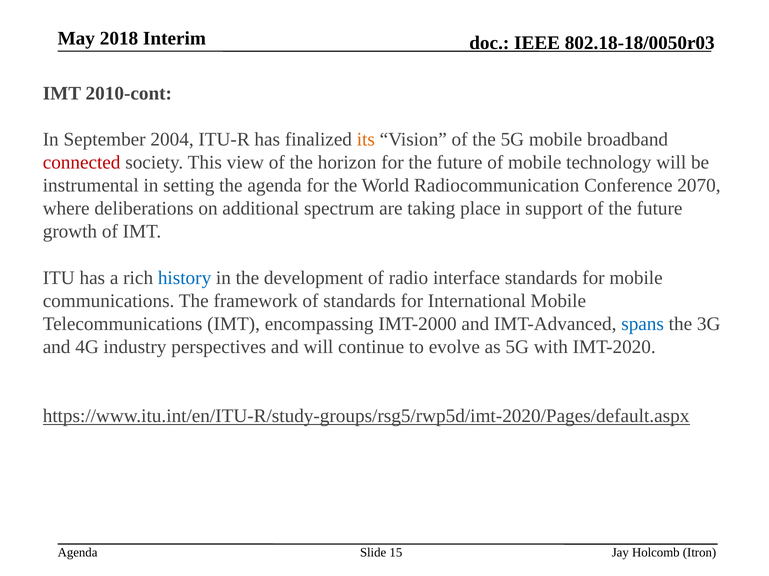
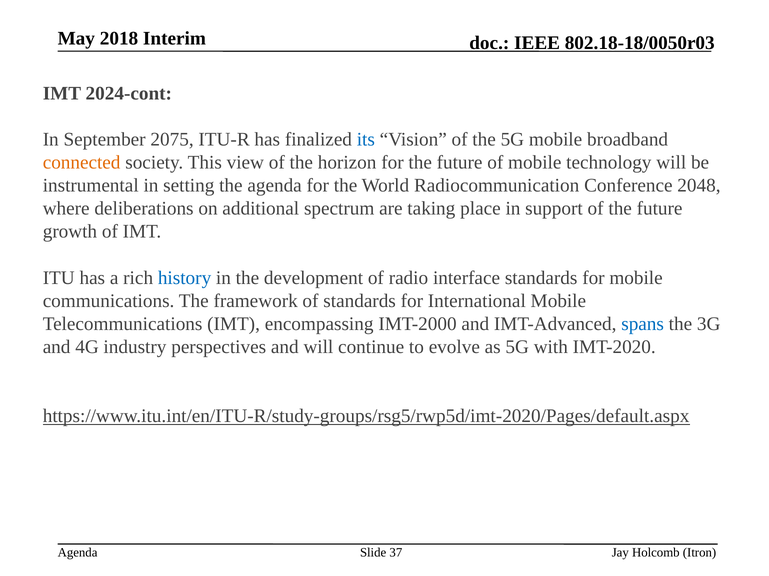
2010-cont: 2010-cont -> 2024-cont (129, 94)
2004: 2004 -> 2075 (172, 140)
its colour: orange -> blue (366, 140)
connected colour: red -> orange (82, 163)
2070: 2070 -> 2048 (699, 186)
15: 15 -> 37 (396, 553)
